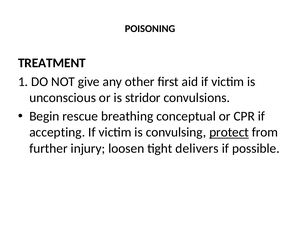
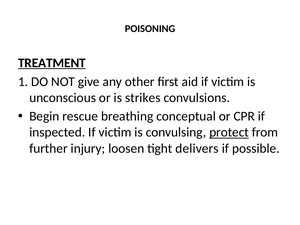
TREATMENT underline: none -> present (52, 63)
stridor: stridor -> strikes (143, 98)
accepting: accepting -> inspected (57, 132)
